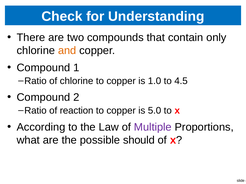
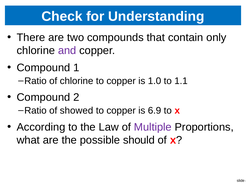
and colour: orange -> purple (67, 51)
4.5: 4.5 -> 1.1 (181, 81)
reaction: reaction -> showed (77, 111)
5.0: 5.0 -> 6.9 (155, 111)
